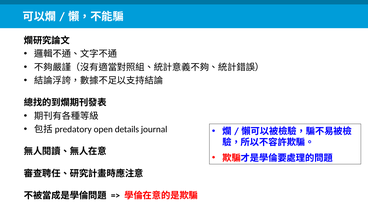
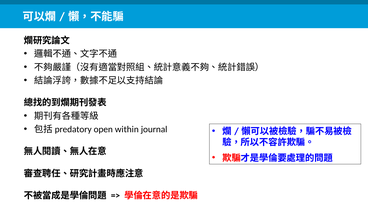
details: details -> within (127, 129)
